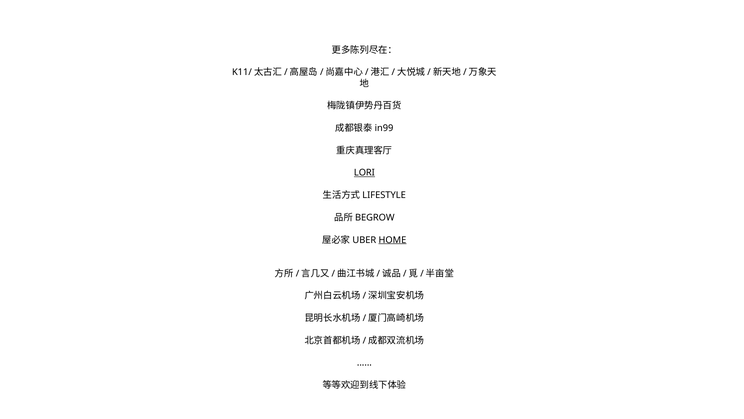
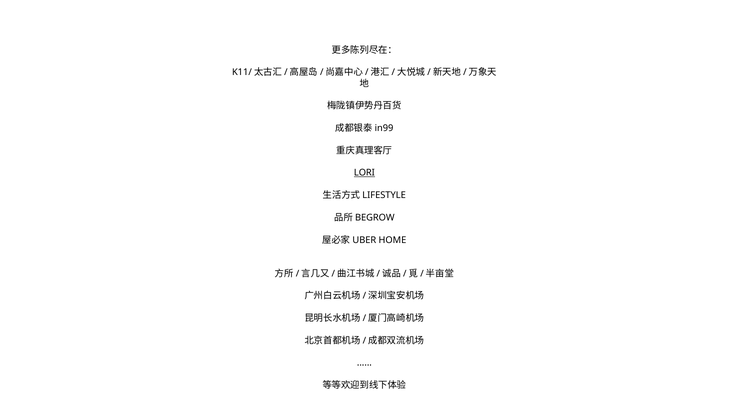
HOME underline: present -> none (392, 240)
